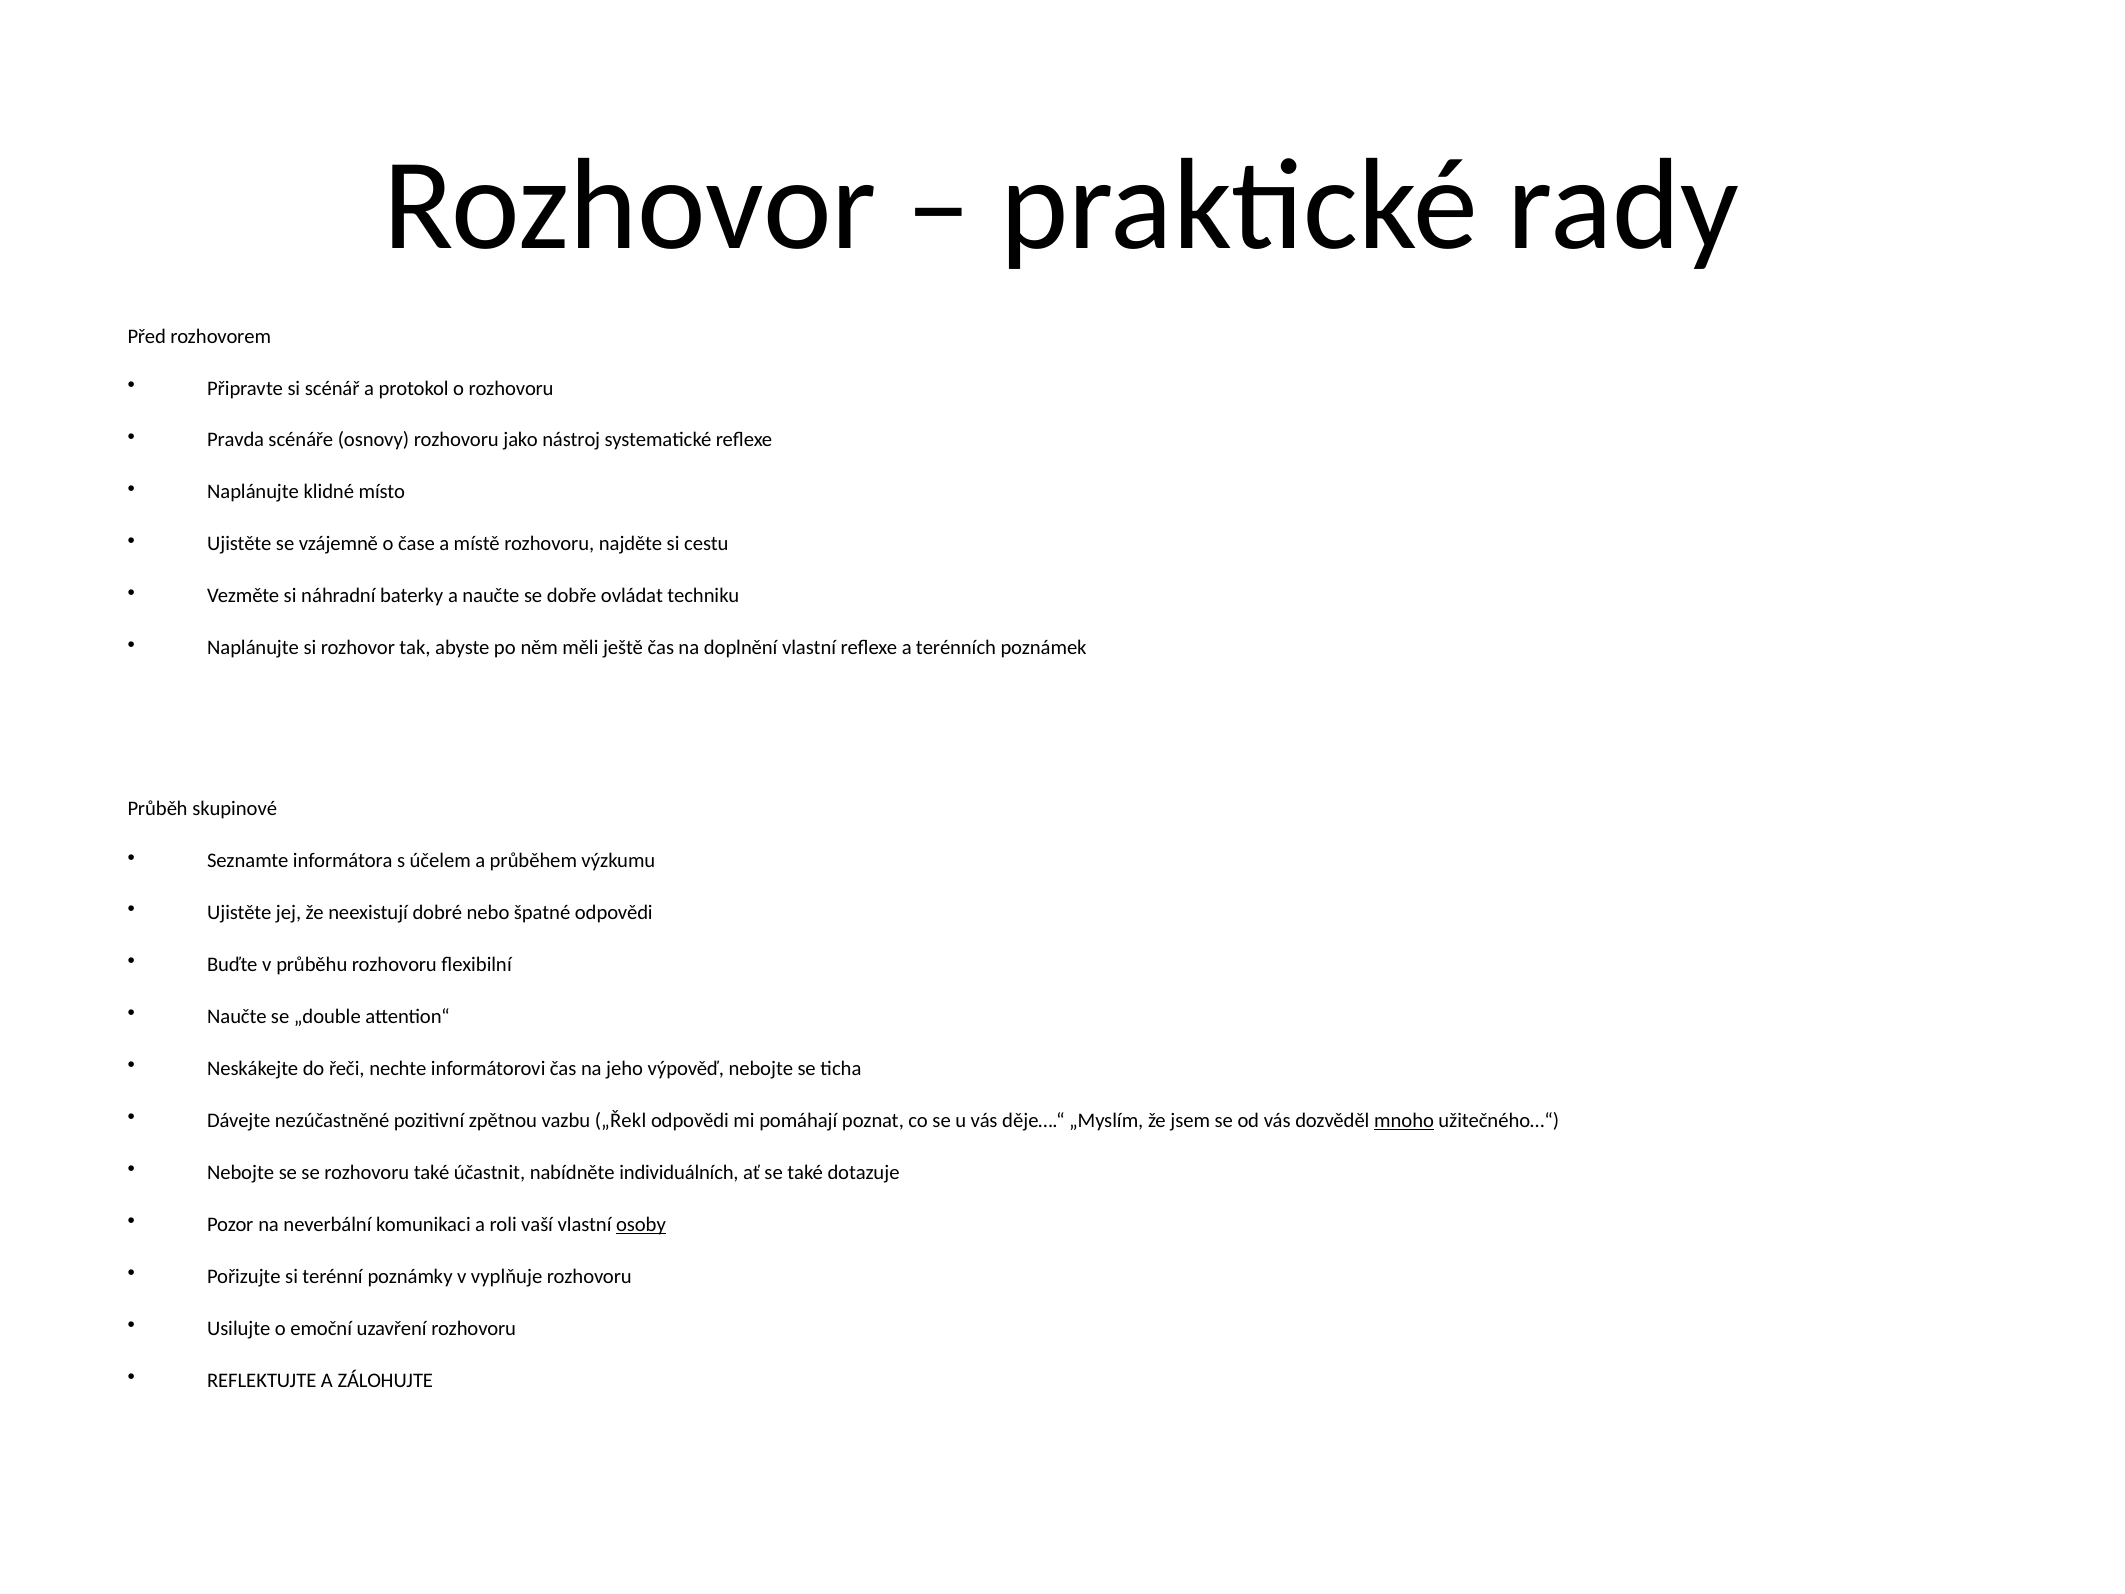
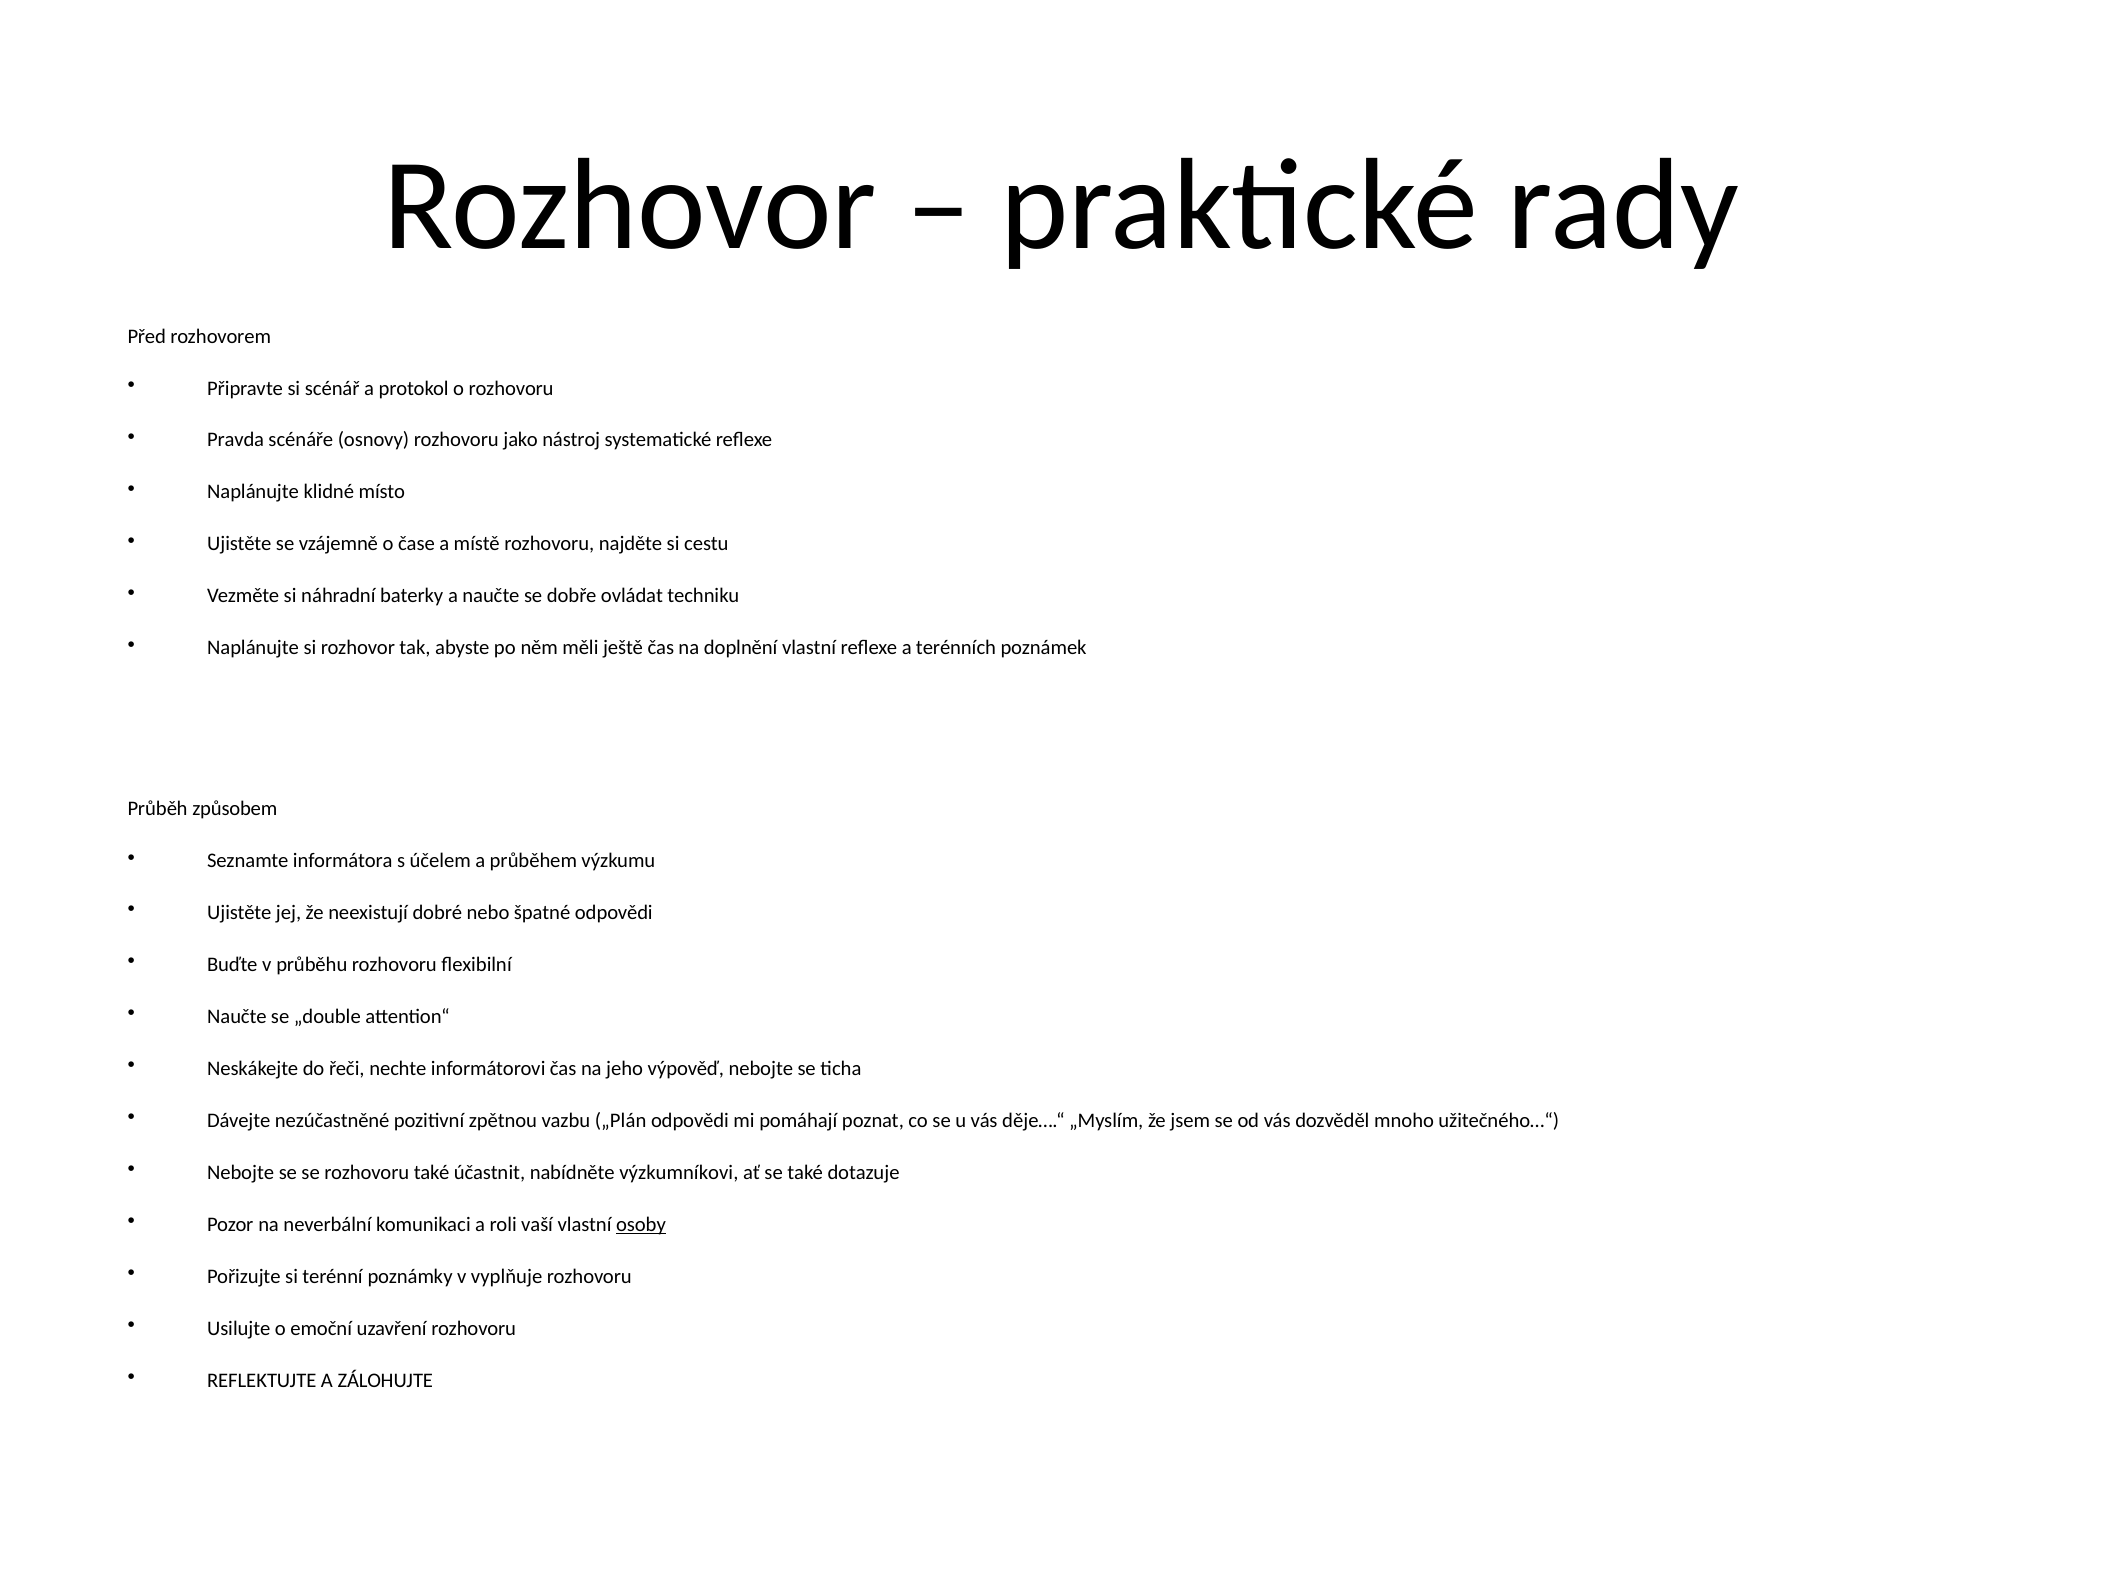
skupinové: skupinové -> způsobem (235, 809)
„Řekl: „Řekl -> „Plán (621, 1121)
mnoho underline: present -> none (1404, 1121)
individuálních: individuálních -> výzkumníkovi (679, 1172)
